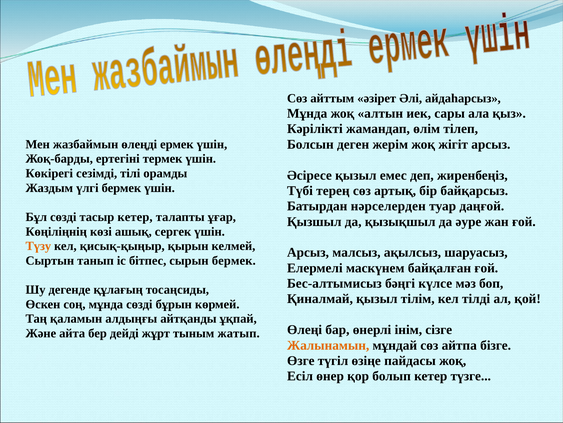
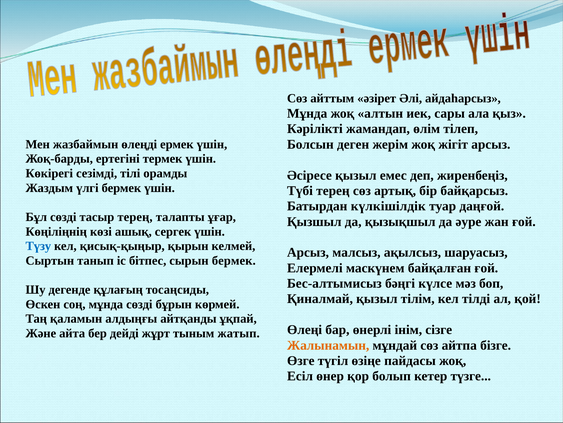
нәрселерден: нәрселерден -> күлкішілдік (388, 206)
тасыр кетер: кетер -> терең (135, 217)
Түзу colour: orange -> blue (38, 246)
